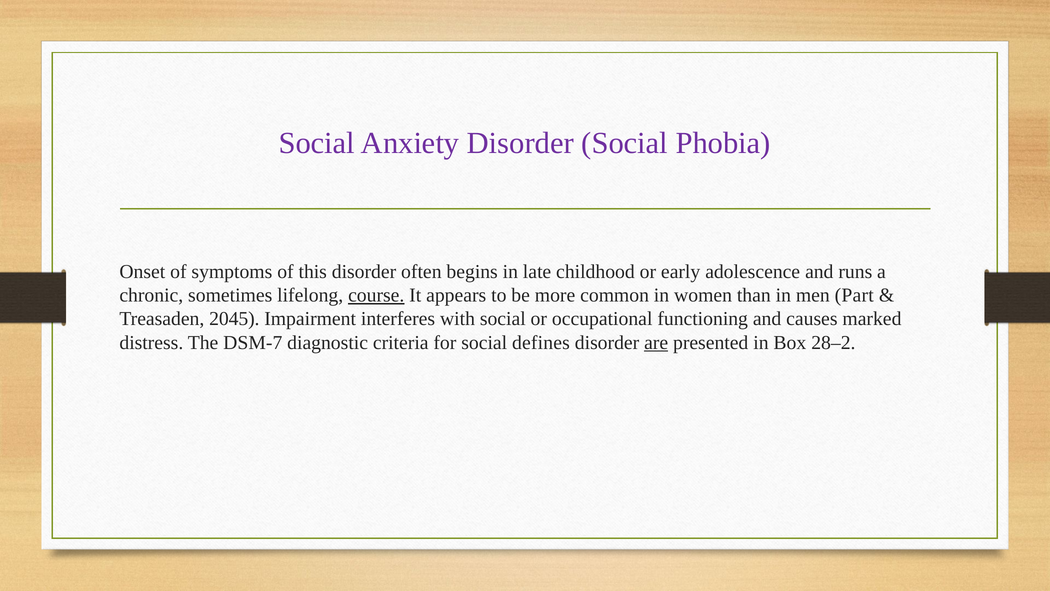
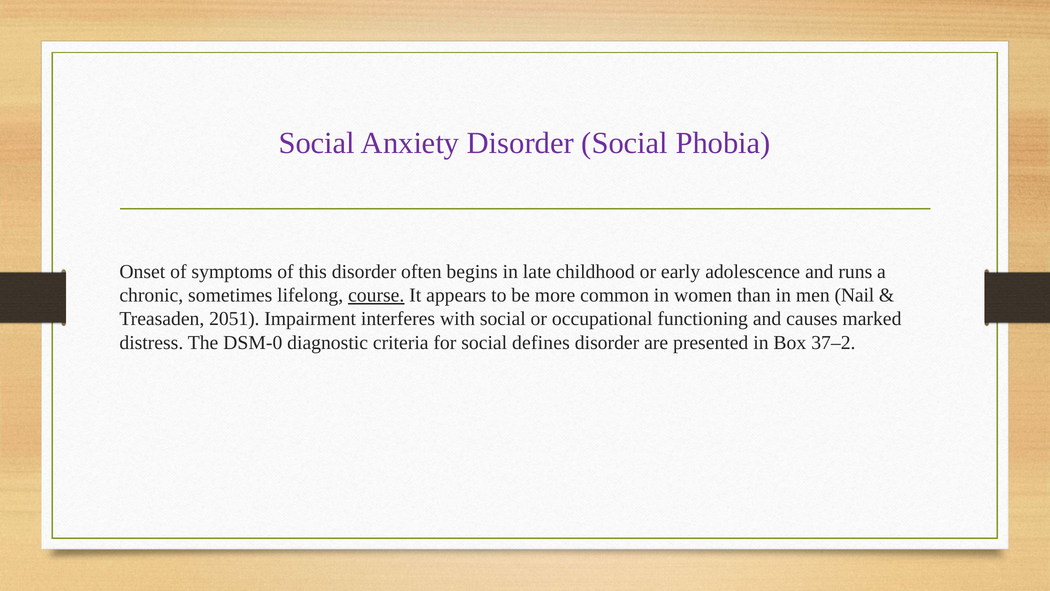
Part: Part -> Nail (854, 295)
2045: 2045 -> 2051 (234, 319)
DSM-7: DSM-7 -> DSM-0 (253, 342)
are underline: present -> none (656, 342)
28–2: 28–2 -> 37–2 (833, 342)
